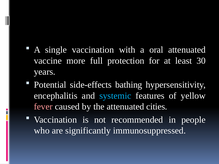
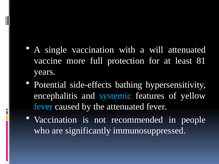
oral: oral -> will (156, 50)
30: 30 -> 81 (201, 61)
fever colour: pink -> light blue (43, 107)
attenuated cities: cities -> fever (157, 107)
